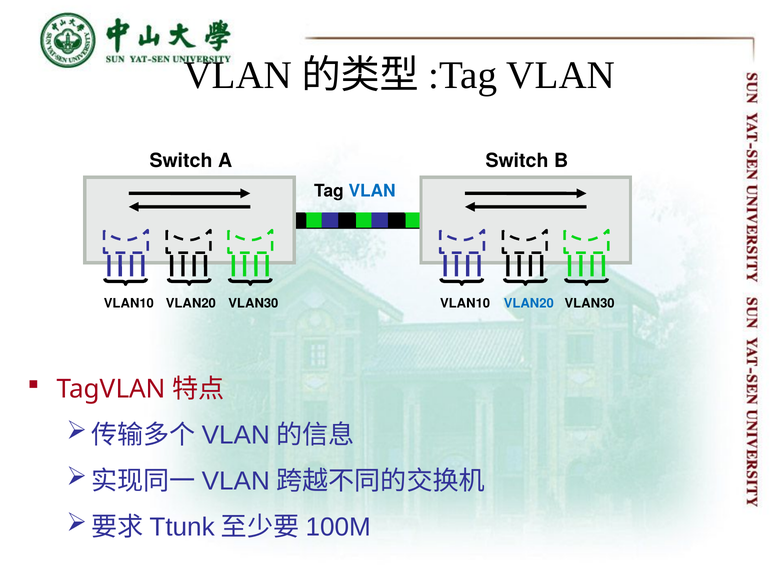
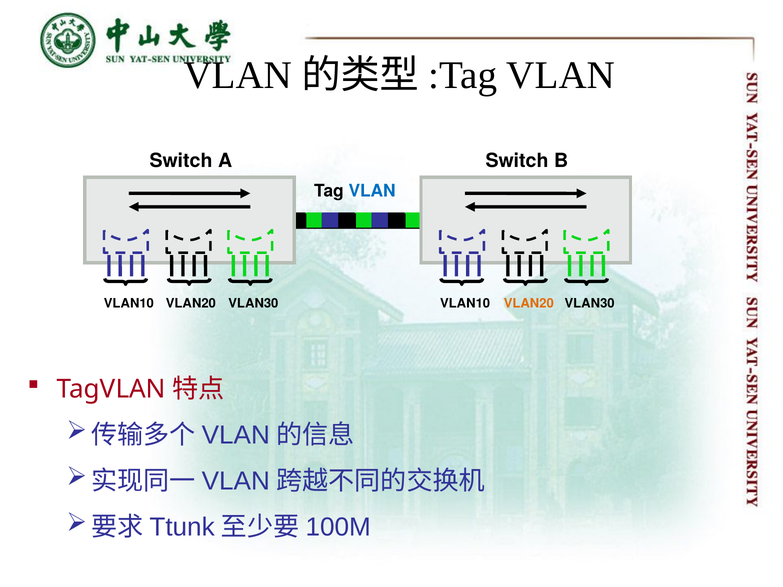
VLAN20 colour: blue -> orange (529, 303)
